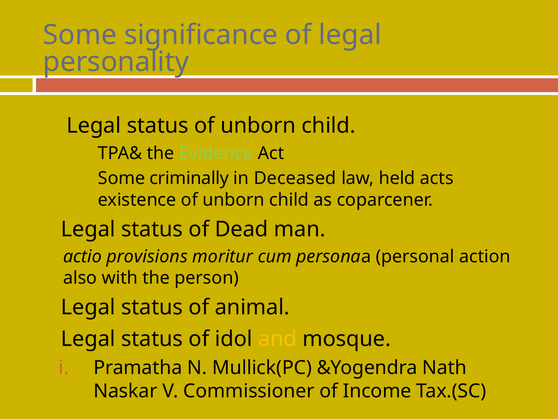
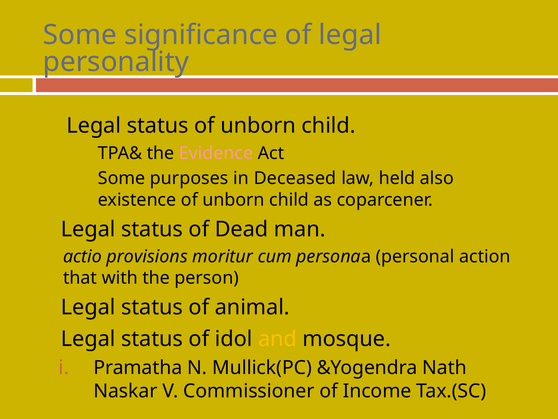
Evidence colour: light green -> pink (216, 153)
criminally: criminally -> purposes (189, 178)
acts: acts -> also (437, 178)
also: also -> that (80, 278)
